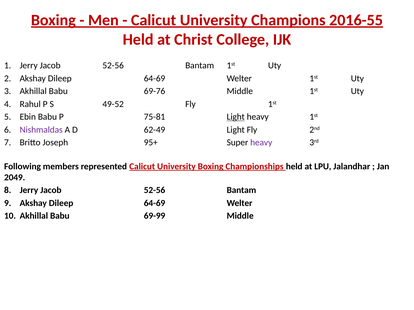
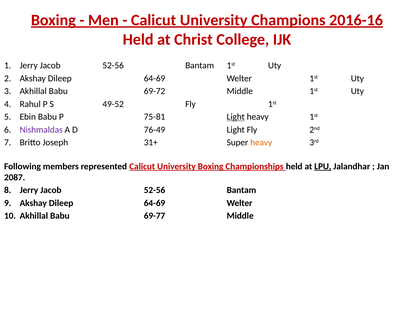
2016-55: 2016-55 -> 2016-16 (356, 20)
69-76: 69-76 -> 69-72 (155, 91)
62-49: 62-49 -> 76-49 (155, 130)
95+: 95+ -> 31+ (151, 143)
heavy colour: purple -> orange (261, 143)
LPU underline: none -> present (323, 167)
2049: 2049 -> 2087 (15, 178)
69-99: 69-99 -> 69-77 (155, 216)
